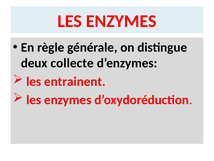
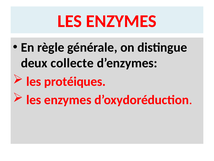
entrainent: entrainent -> protéiques (75, 81)
